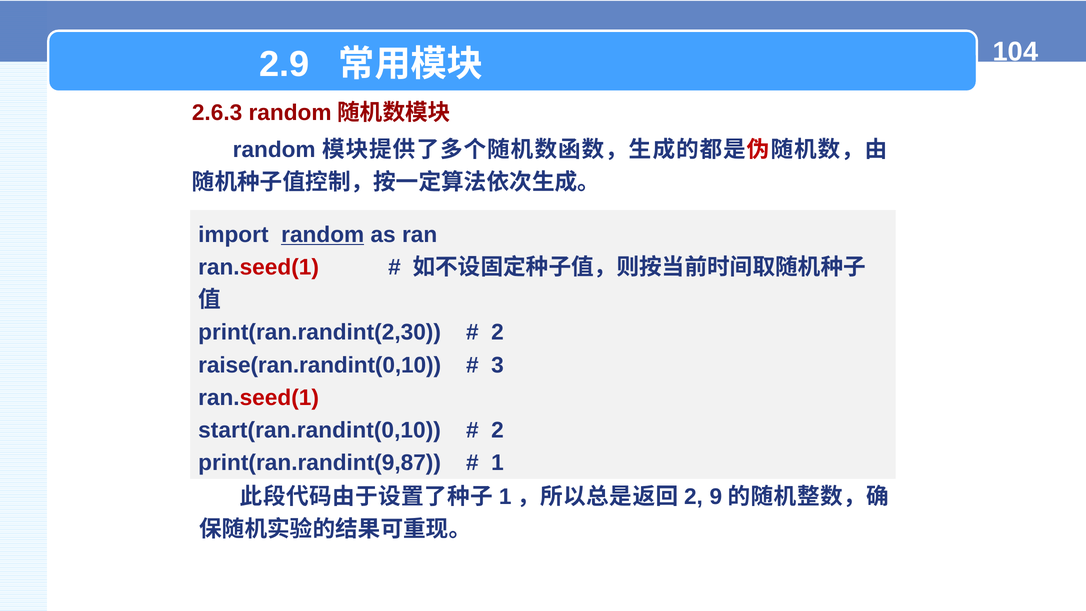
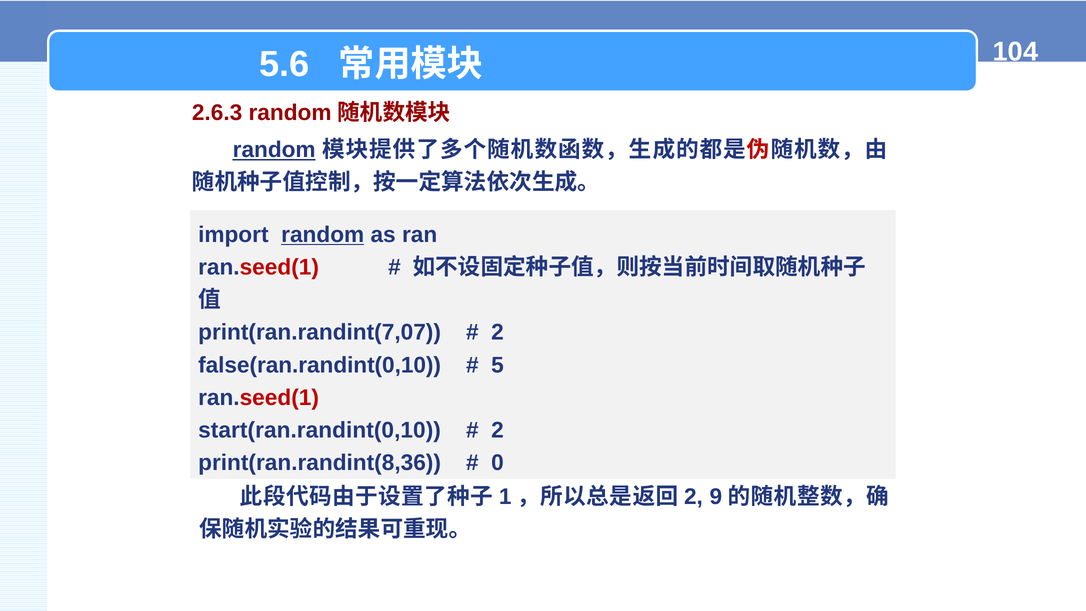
2.9: 2.9 -> 5.6 (284, 64)
random underline: none -> present (274, 150)
print(ran.randint(2,30: print(ran.randint(2,30 -> print(ran.randint(7,07 (320, 332)
raise(ran.randint(0,10: raise(ran.randint(0,10 -> false(ran.randint(0,10 (320, 365)
3: 3 -> 5 (497, 365)
print(ran.randint(9,87: print(ran.randint(9,87 -> print(ran.randint(8,36 (320, 463)
1: 1 -> 0 (497, 463)
